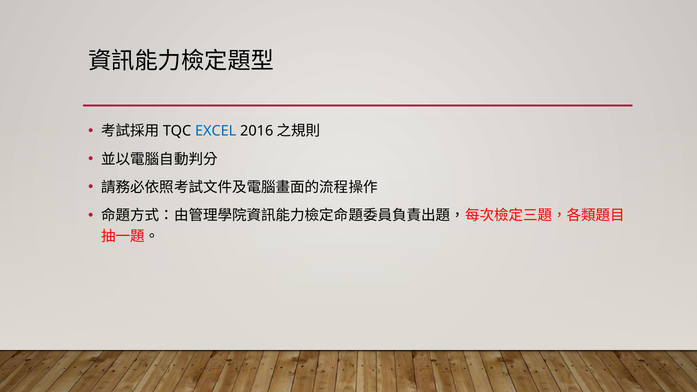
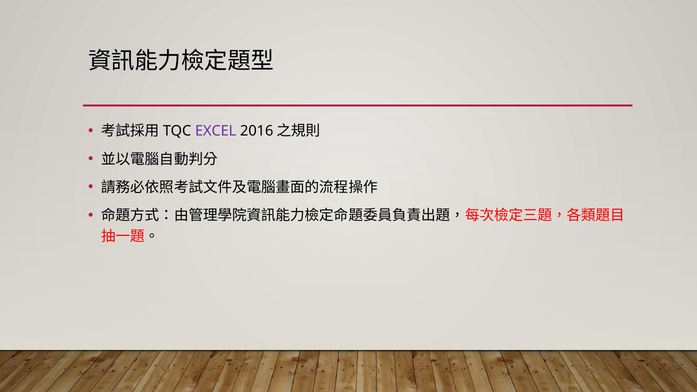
EXCEL colour: blue -> purple (216, 131)
